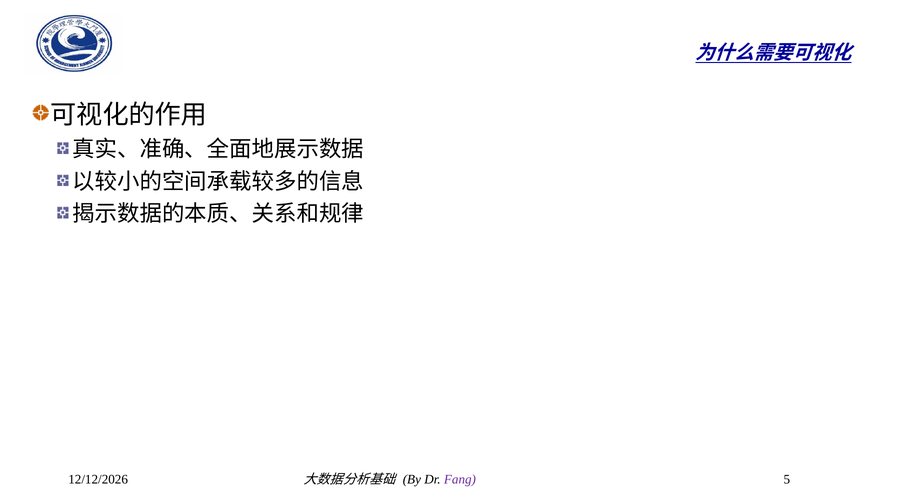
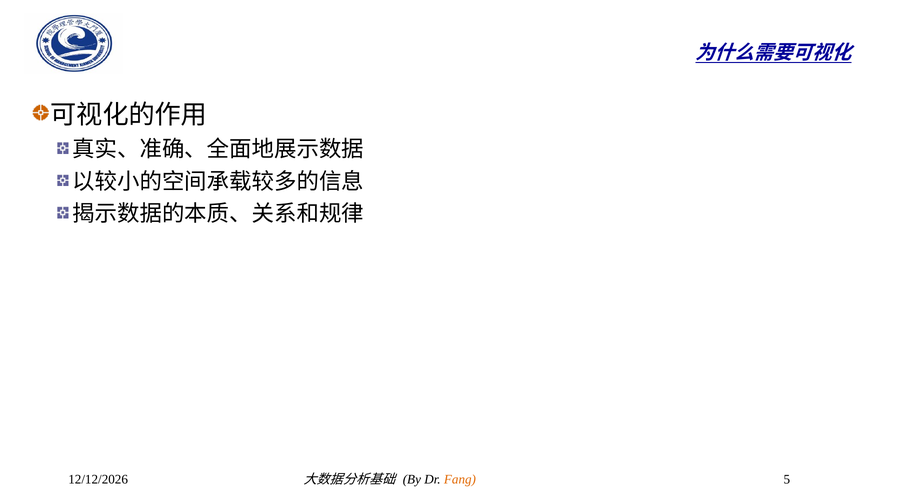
Fang colour: purple -> orange (460, 480)
